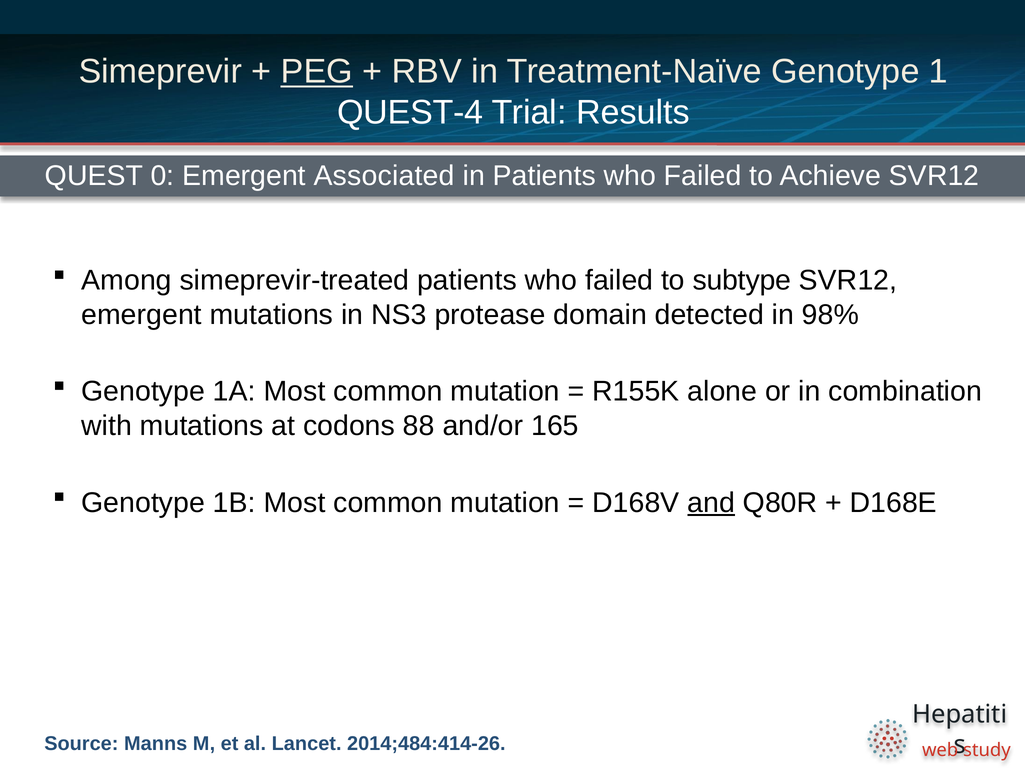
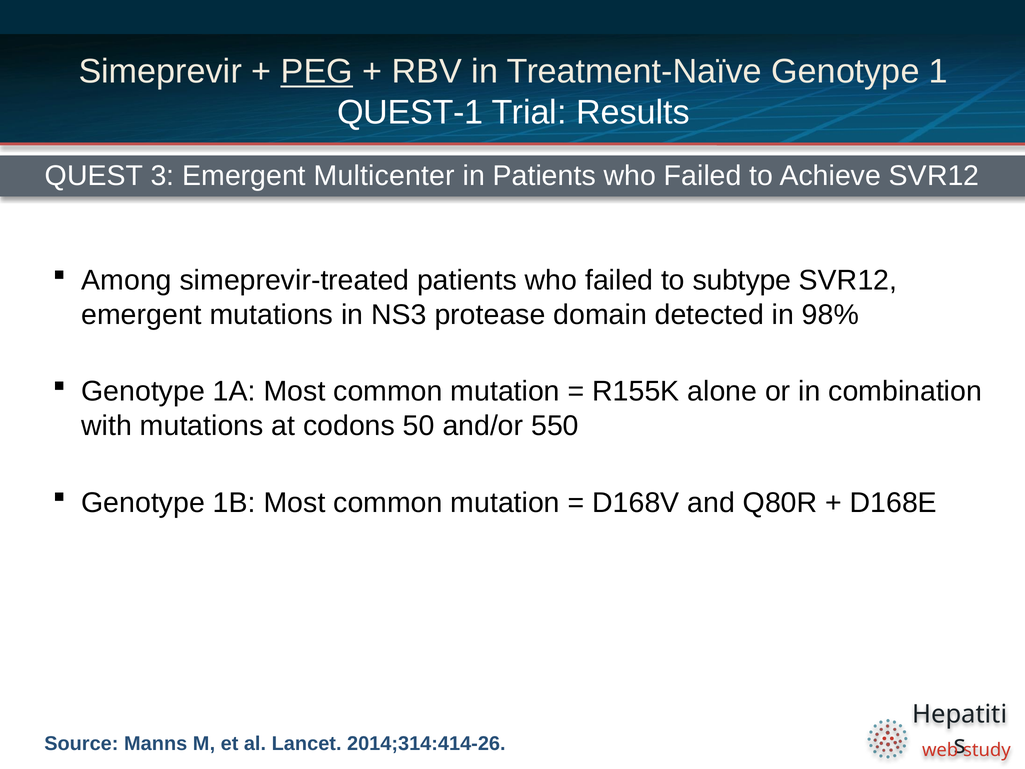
QUEST-4: QUEST-4 -> QUEST-1 (410, 113)
0: 0 -> 3 (162, 176)
Associated: Associated -> Multicenter (384, 176)
88: 88 -> 50 (419, 426)
165: 165 -> 550 (555, 426)
and underline: present -> none (711, 502)
2014;484:414-26: 2014;484:414-26 -> 2014;314:414-26 (426, 744)
